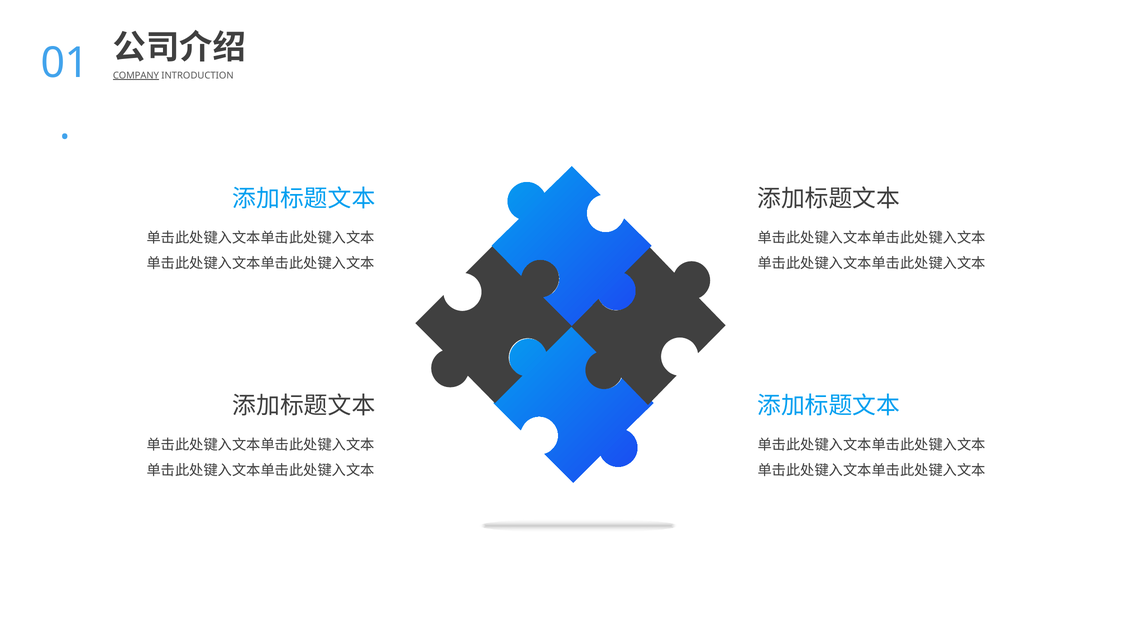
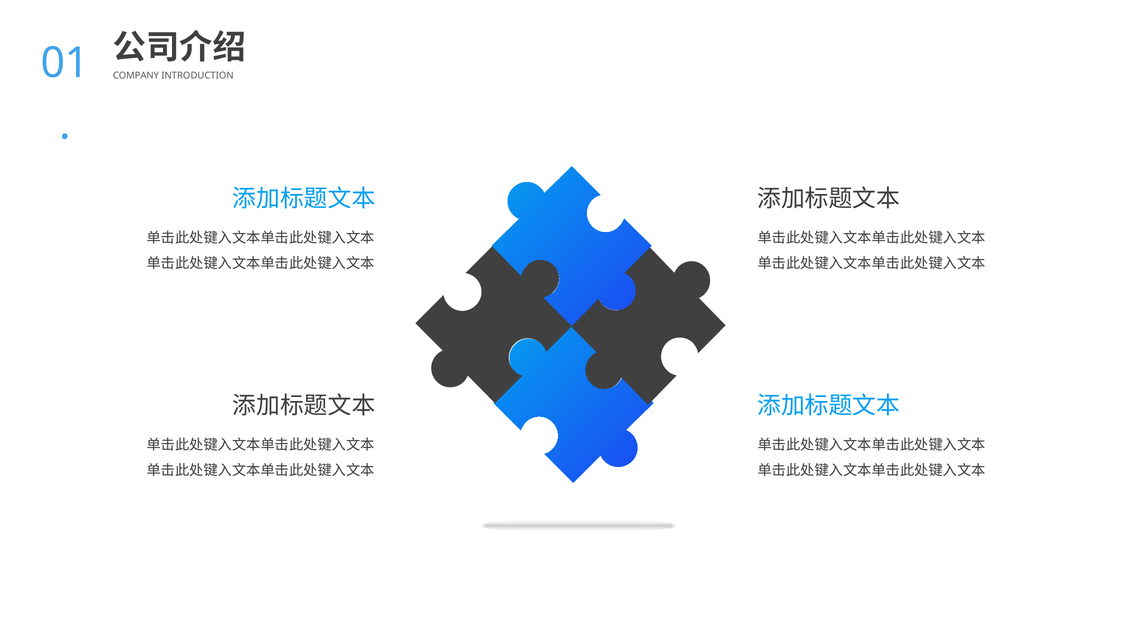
COMPANY underline: present -> none (136, 75)
